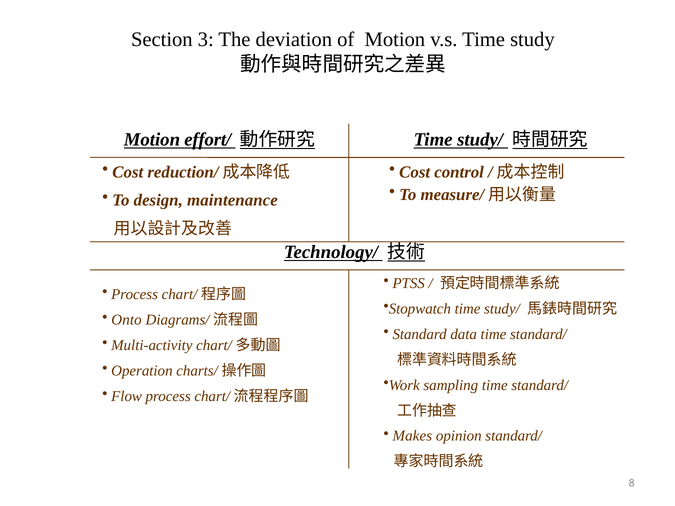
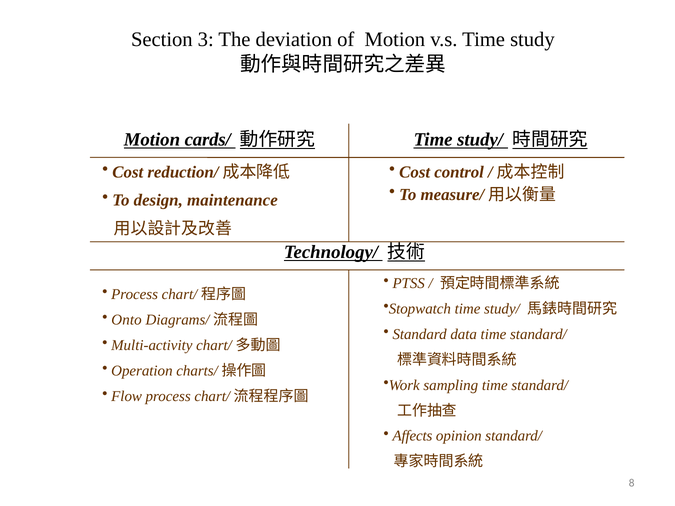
effort/: effort/ -> cards/ (208, 140)
Makes: Makes -> Affects (412, 436)
